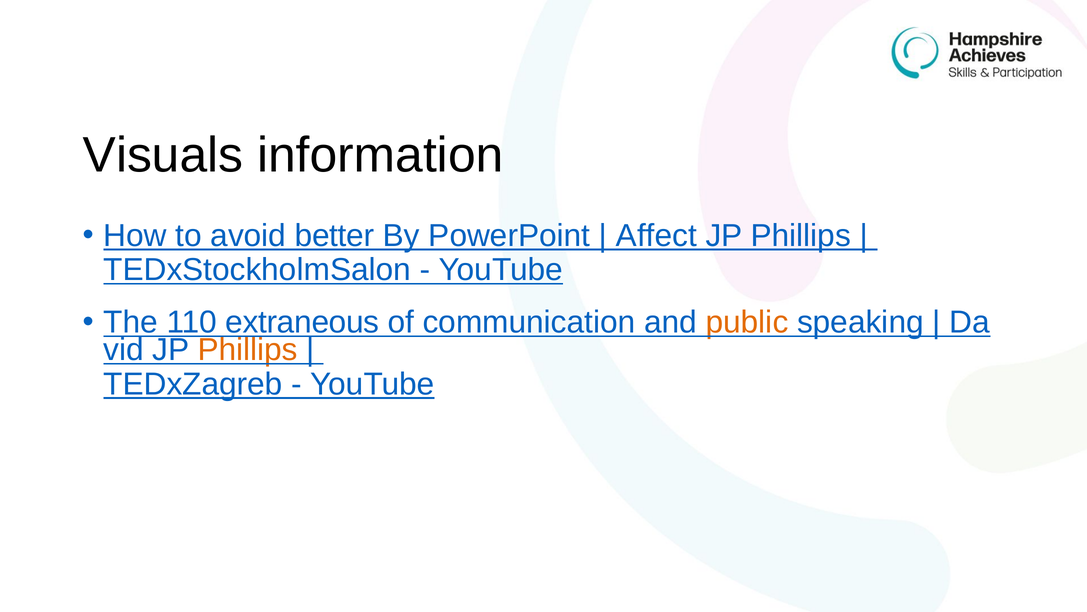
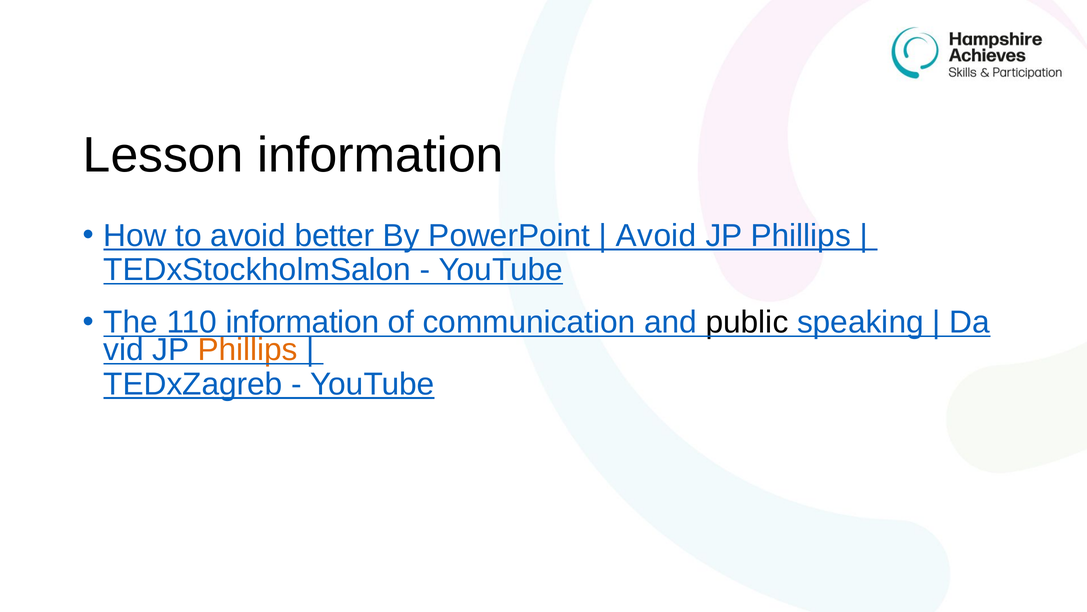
Visuals: Visuals -> Lesson (163, 155)
Affect: Affect -> Avoid (656, 235)
110 extraneous: extraneous -> information (302, 322)
public colour: orange -> black (747, 322)
